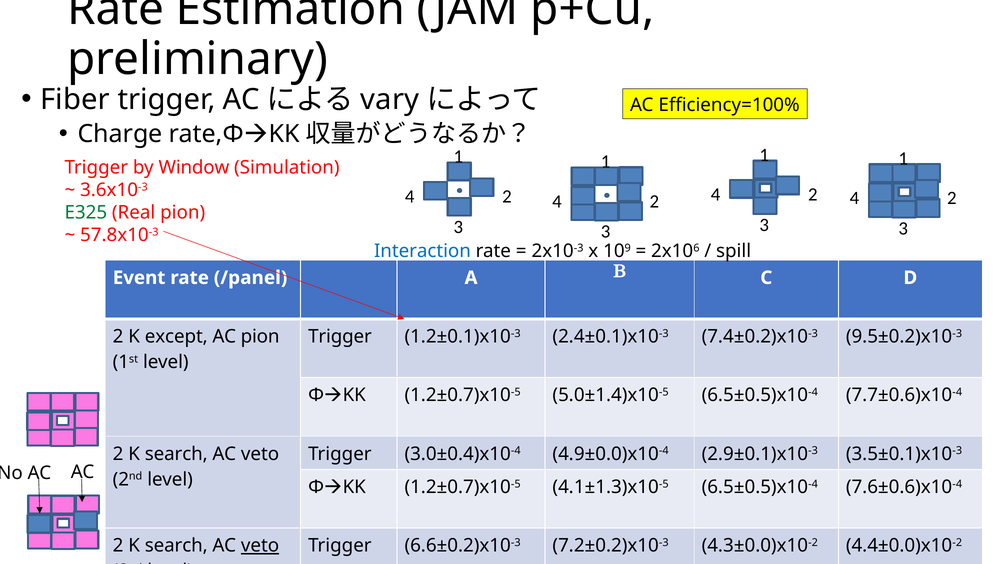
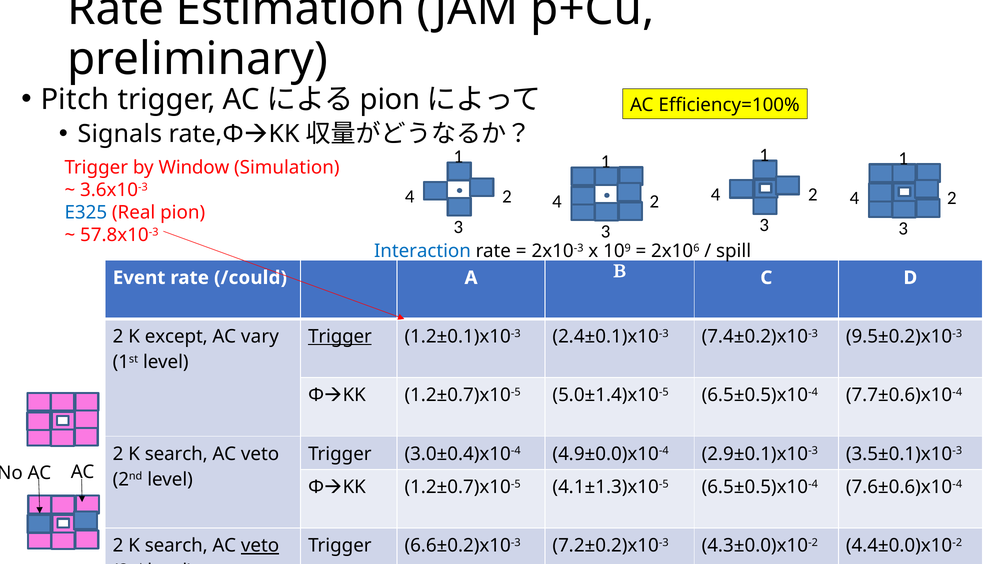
Fiber: Fiber -> Pitch (75, 99)
vary: vary -> pion (390, 99)
Charge: Charge -> Signals (120, 134)
E325 colour: green -> blue (86, 212)
/panel: /panel -> /could (251, 278)
AC pion: pion -> vary (260, 336)
Trigger underline: none -> present (340, 336)
